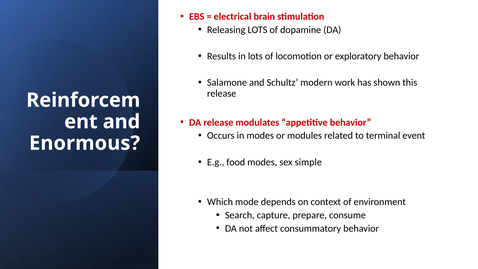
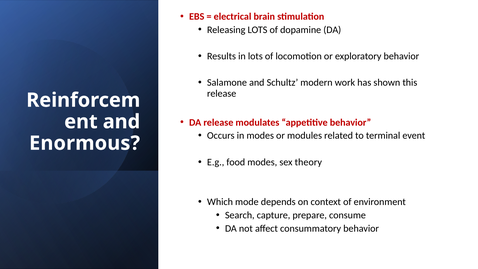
simple: simple -> theory (308, 162)
